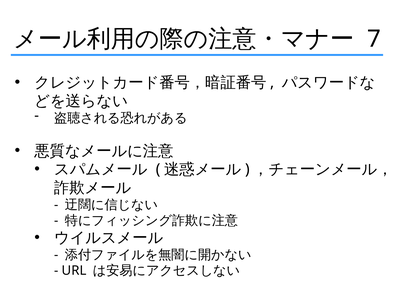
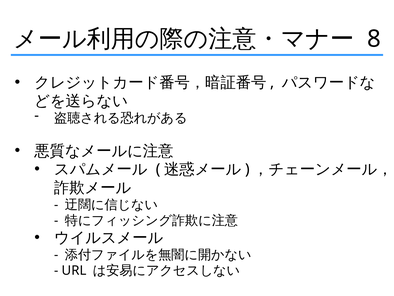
7: 7 -> 8 (374, 39)
